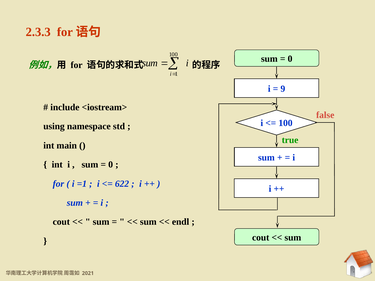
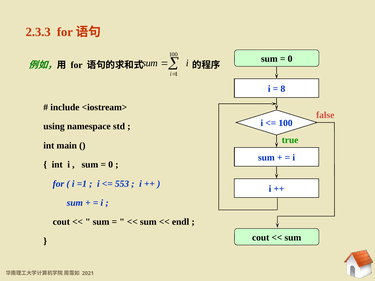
9: 9 -> 8 (283, 89)
622: 622 -> 553 (122, 184)
